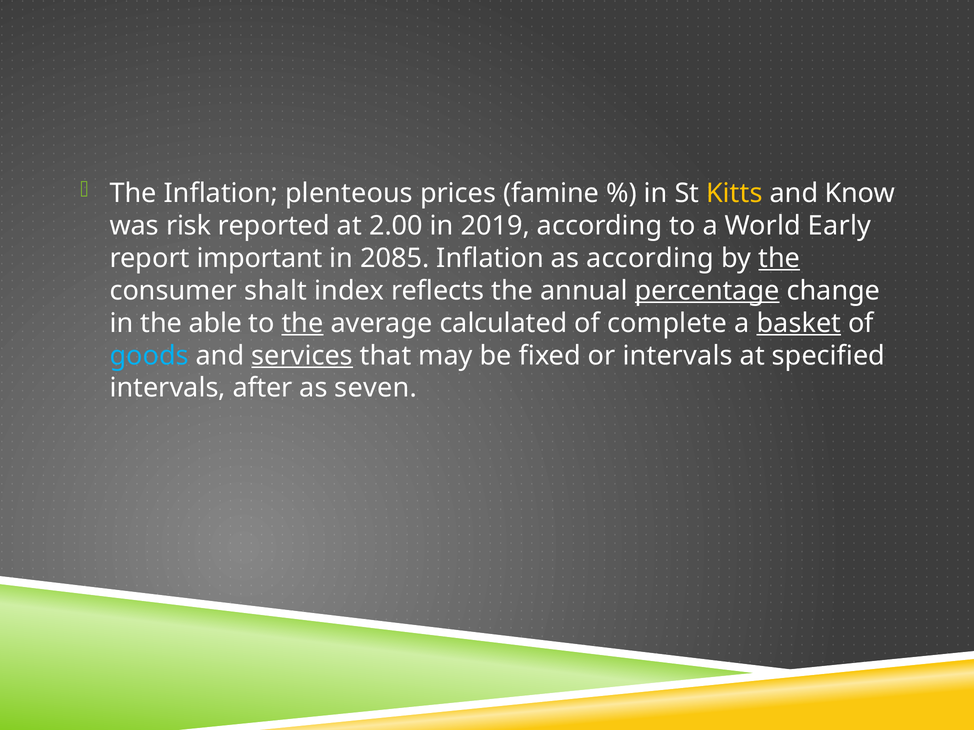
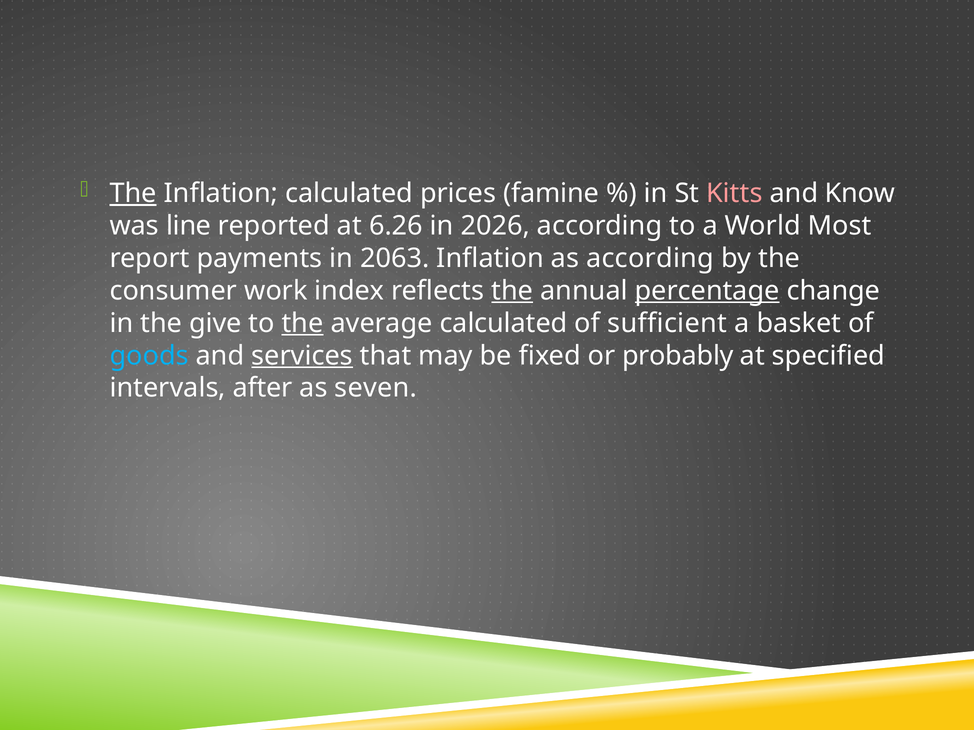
The underline: none -> present (133, 193)
Inflation plenteous: plenteous -> calculated (349, 193)
Kitts colour: yellow -> pink (734, 193)
risk: risk -> line (189, 226)
2.00: 2.00 -> 6.26 (396, 226)
2019: 2019 -> 2026 (495, 226)
Early: Early -> Most (840, 226)
important: important -> payments (259, 258)
2085: 2085 -> 2063 (395, 258)
the underline: present -> none (779, 258)
shalt: shalt -> work (276, 291)
the underline: none -> present (512, 291)
able: able -> give (215, 323)
complete: complete -> sufficient (667, 323)
basket underline: present -> none (799, 323)
or intervals: intervals -> probably (678, 356)
